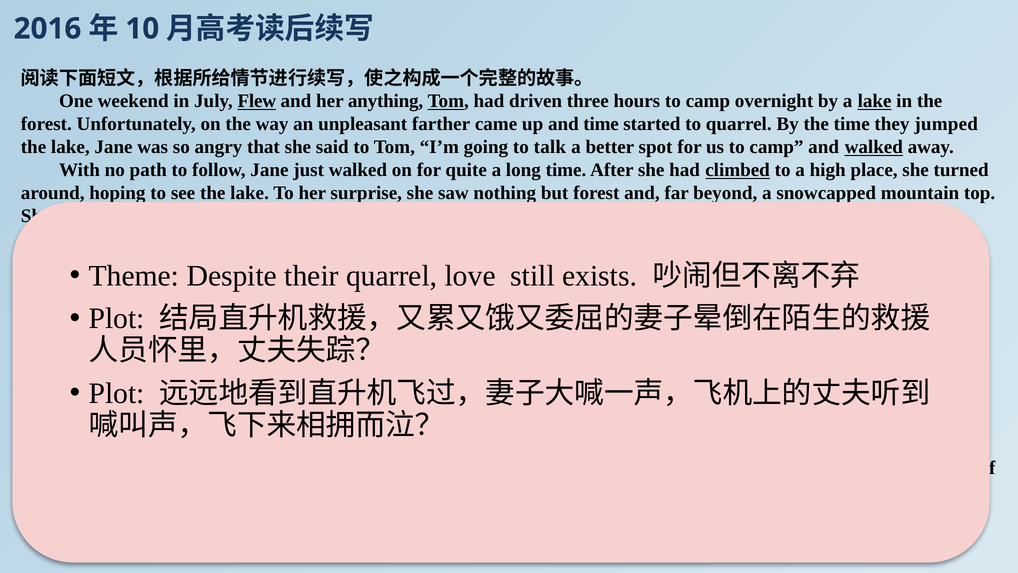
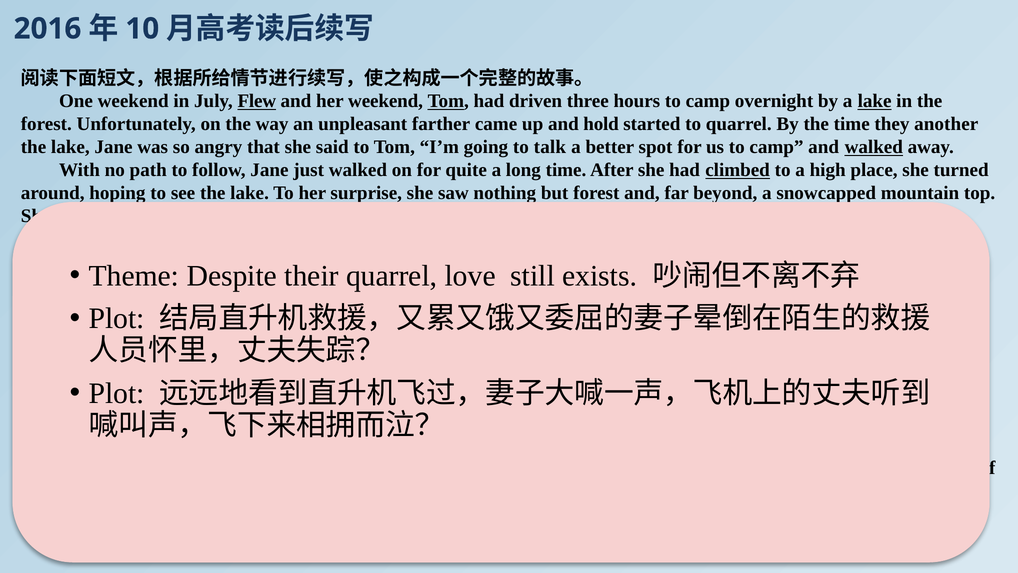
her anything: anything -> weekend (386, 101)
and time: time -> hold (601, 124)
they jumped: jumped -> another (946, 124)
